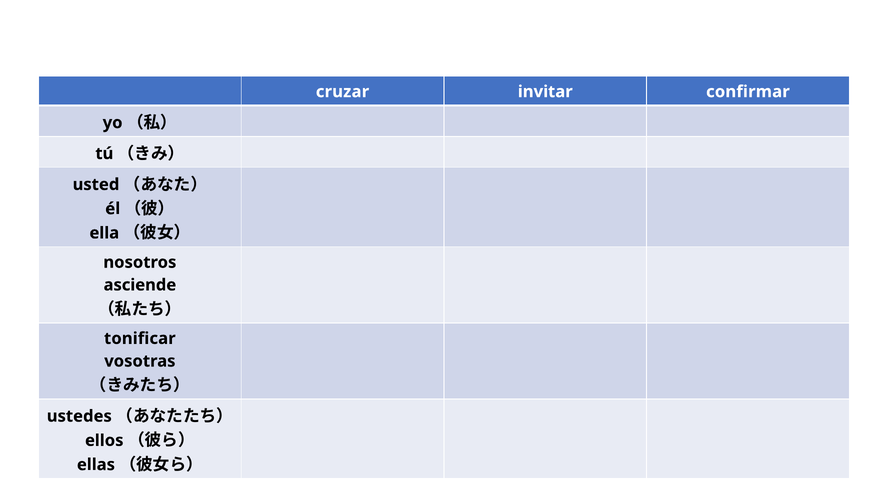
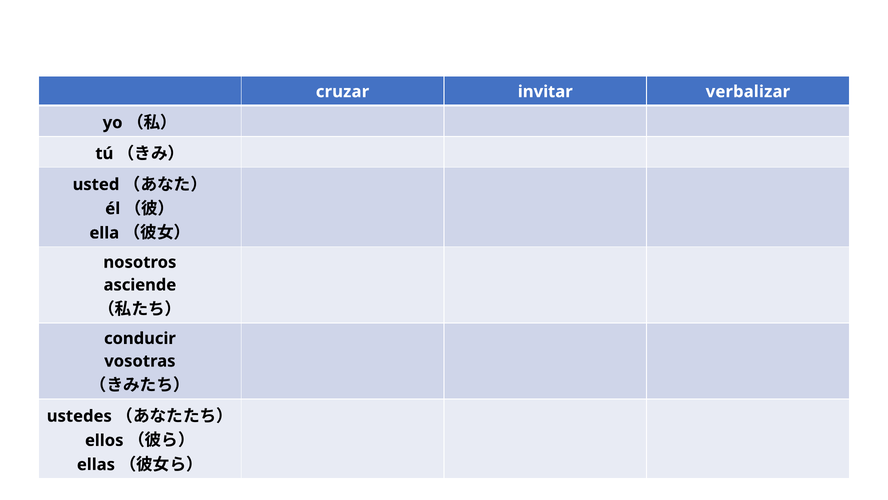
confirmar: confirmar -> verbalizar (748, 92)
tonificar: tonificar -> conducir (140, 338)
